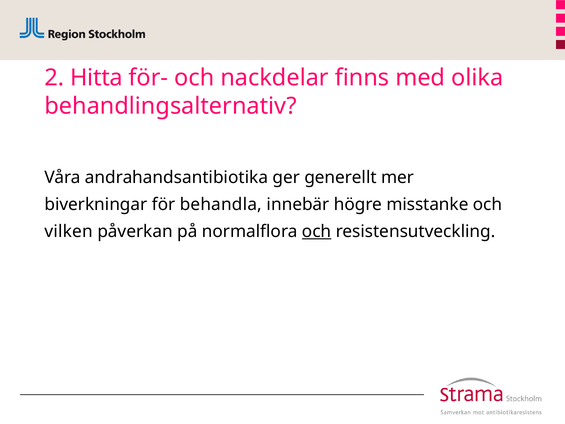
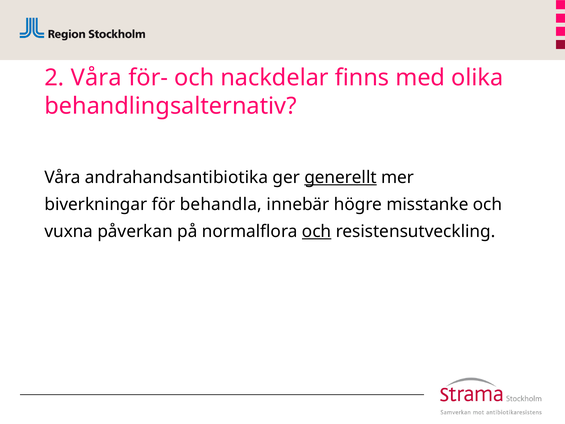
2 Hitta: Hitta -> Våra (96, 78)
generellt underline: none -> present (341, 177)
vilken: vilken -> vuxna (69, 231)
